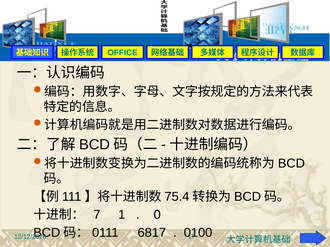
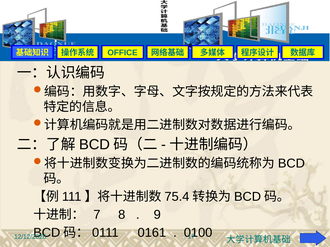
7 1: 1 -> 8 (122, 215)
0: 0 -> 9 (157, 215)
6817: 6817 -> 0161 (152, 233)
